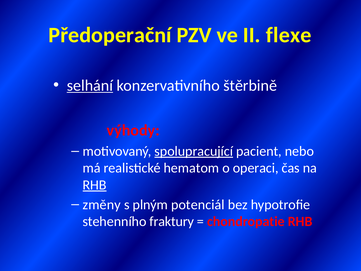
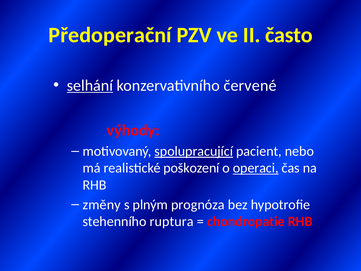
flexe: flexe -> často (289, 35)
štěrbině: štěrbině -> červené (250, 85)
hematom: hematom -> poškození (191, 168)
operaci underline: none -> present (256, 168)
RHB underline: present -> none (95, 185)
potenciál: potenciál -> prognóza (198, 204)
fraktury: fraktury -> ruptura (172, 221)
